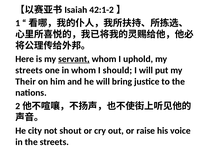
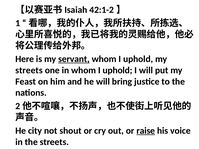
in whom I should: should -> uphold (118, 70)
Their: Their -> Feast (26, 82)
raise underline: none -> present (146, 131)
